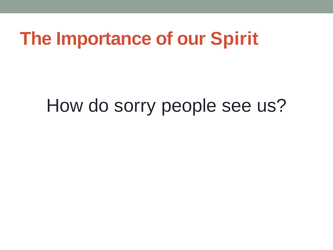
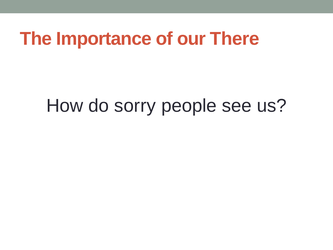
Spirit: Spirit -> There (235, 39)
